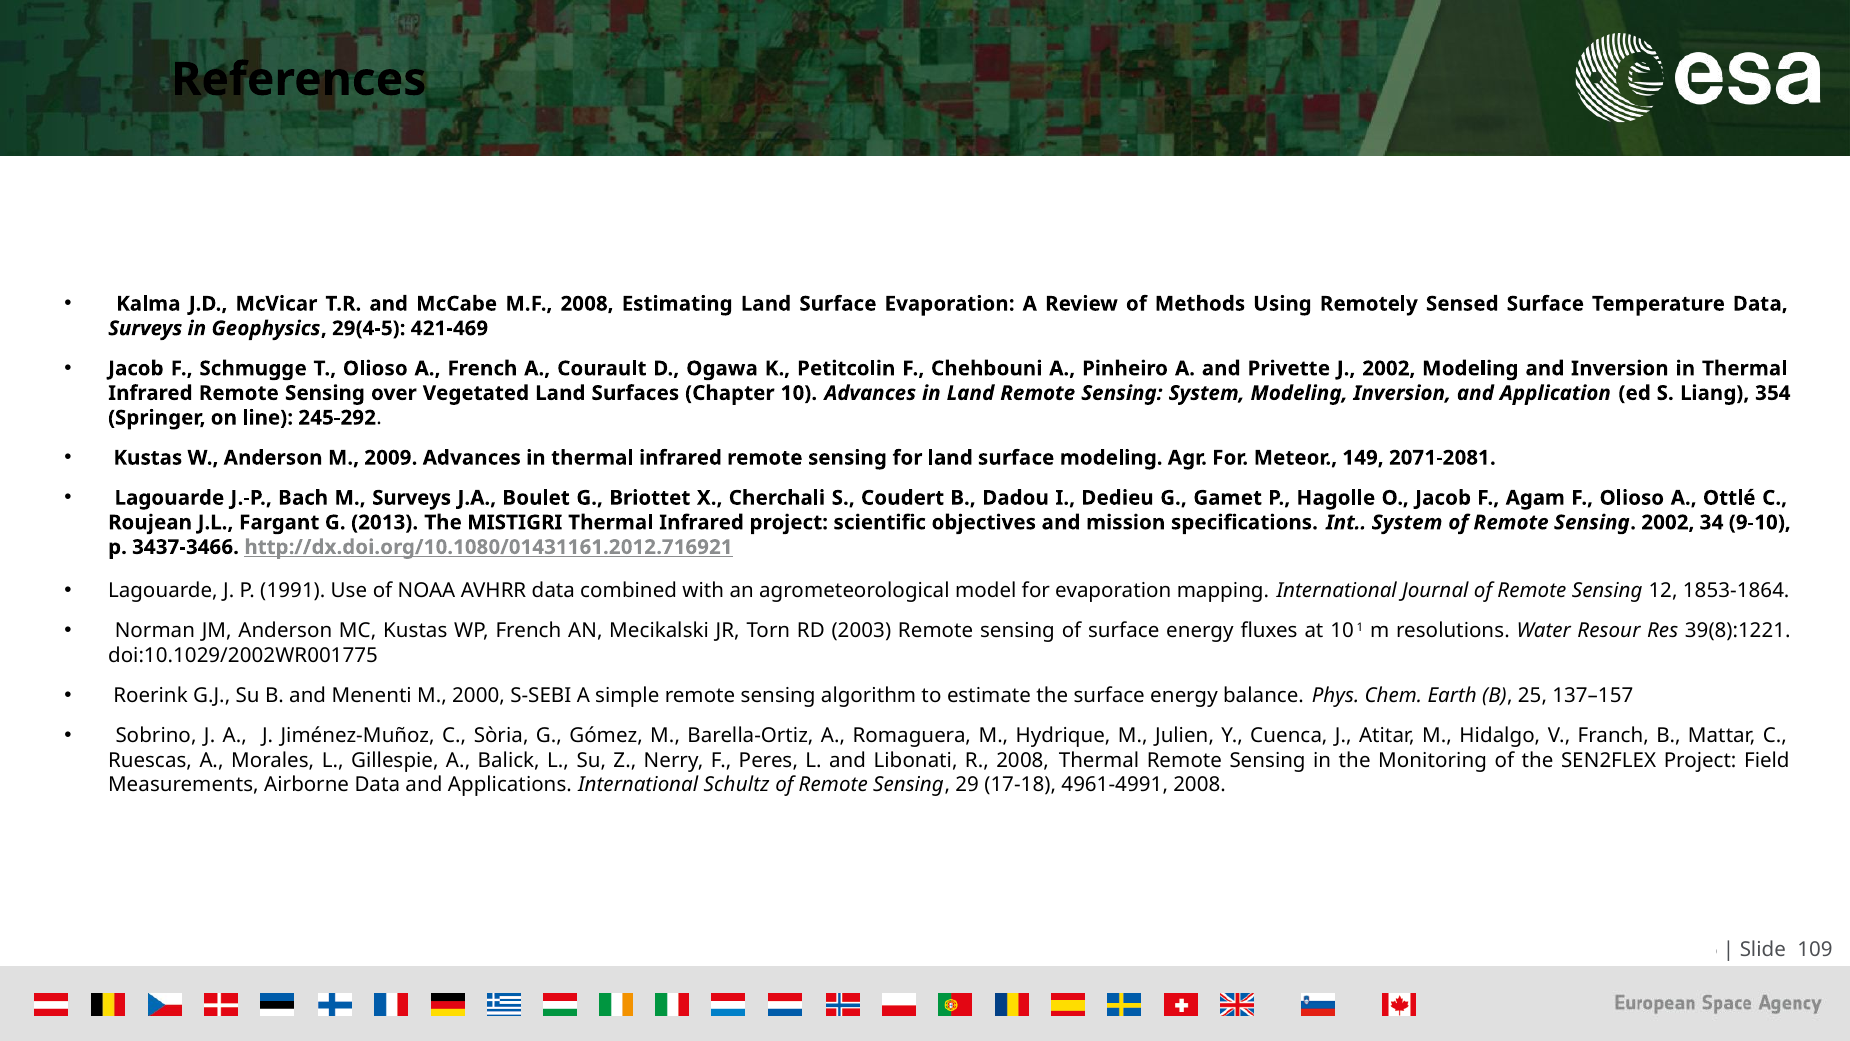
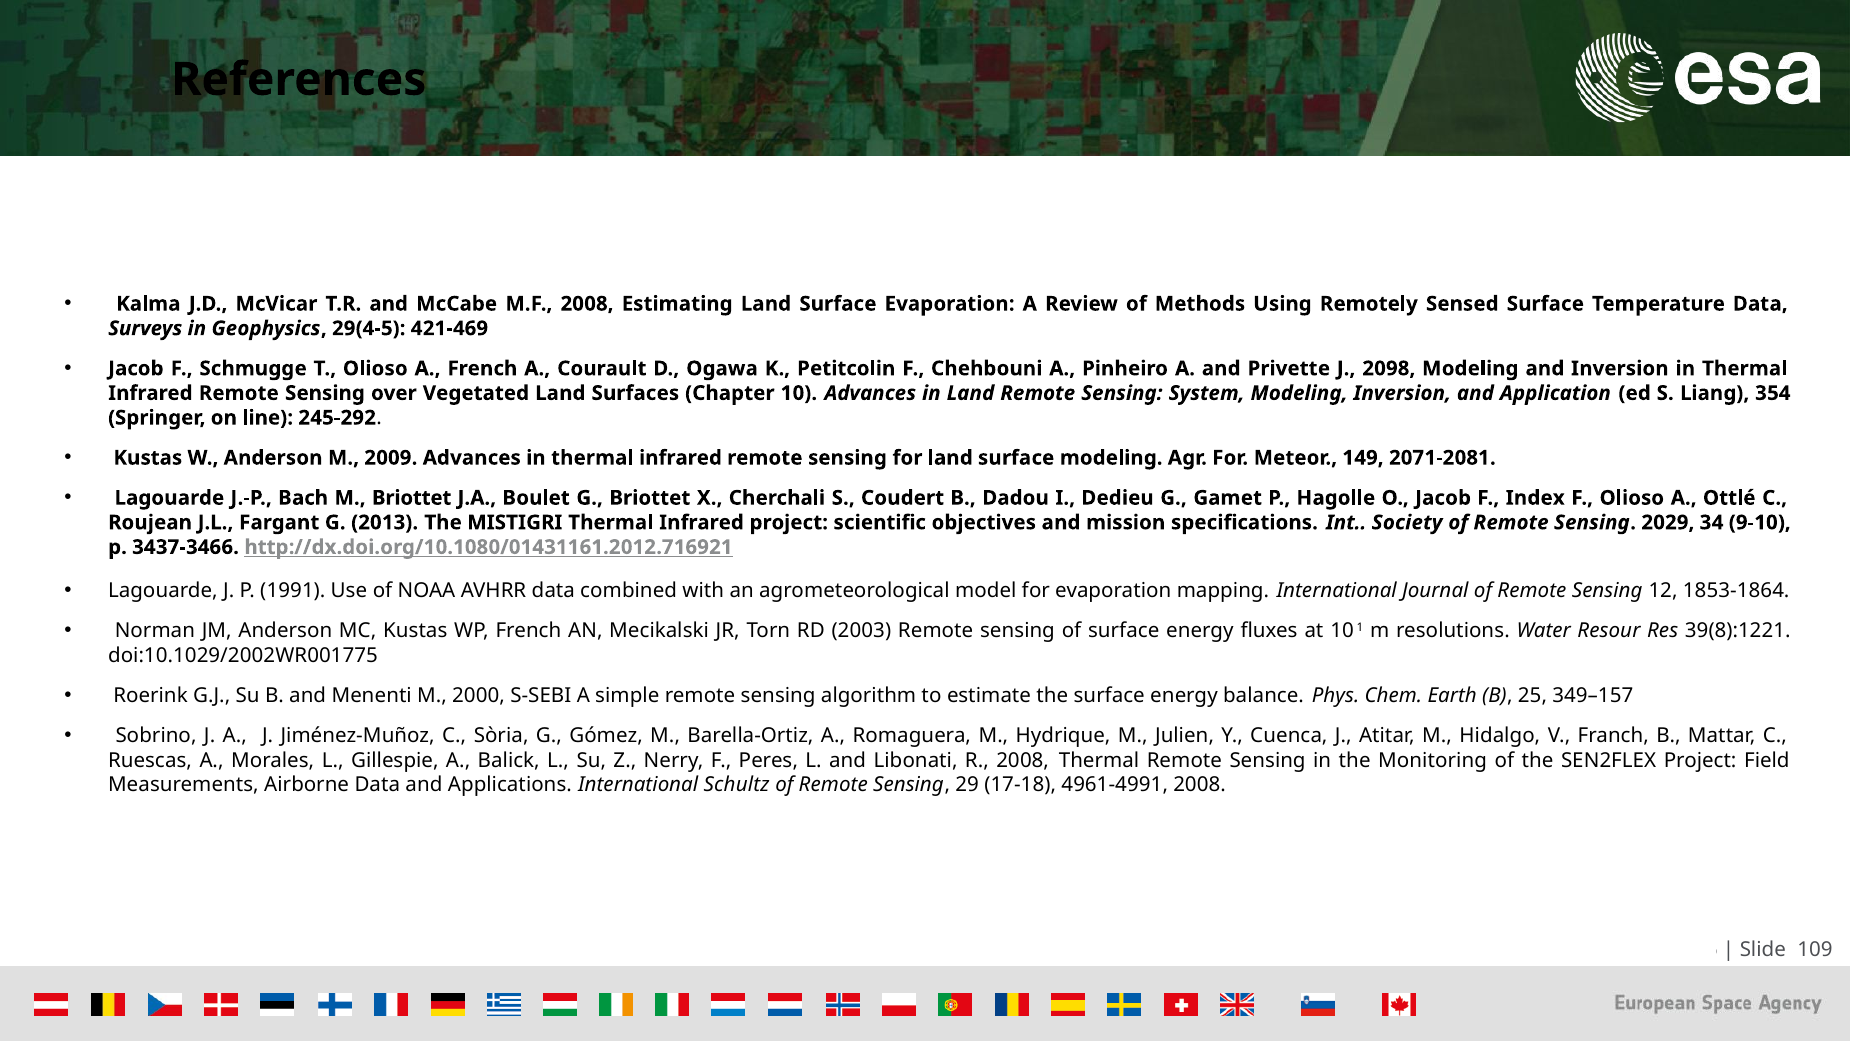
J 2002: 2002 -> 2098 (1389, 368)
M Surveys: Surveys -> Briottet (412, 498)
Agam: Agam -> Index (1535, 498)
Int System: System -> Society (1407, 522)
Sensing 2002: 2002 -> 2029 (1668, 522)
137–157: 137–157 -> 349–157 (1593, 695)
